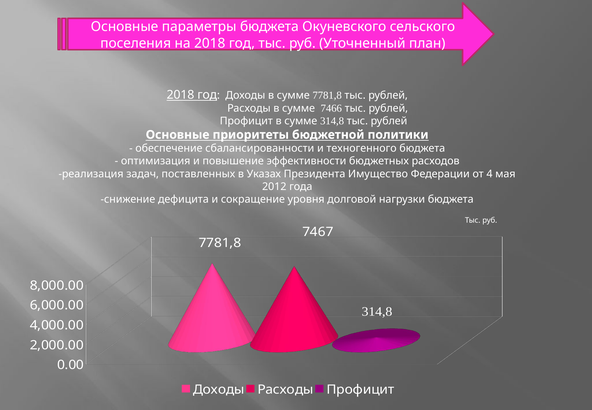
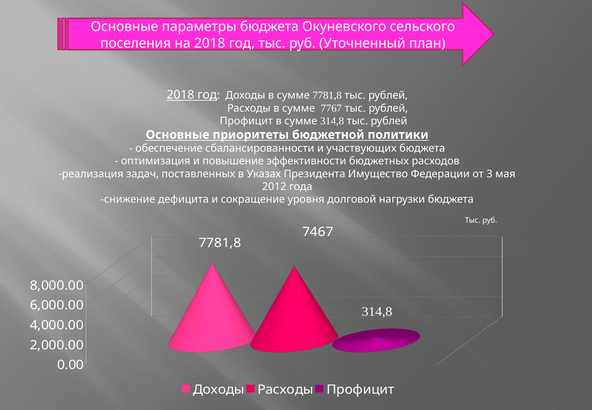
7466: 7466 -> 7767 (331, 108)
техногенного: техногенного -> участвующих (362, 148)
4: 4 -> 3 (489, 174)
